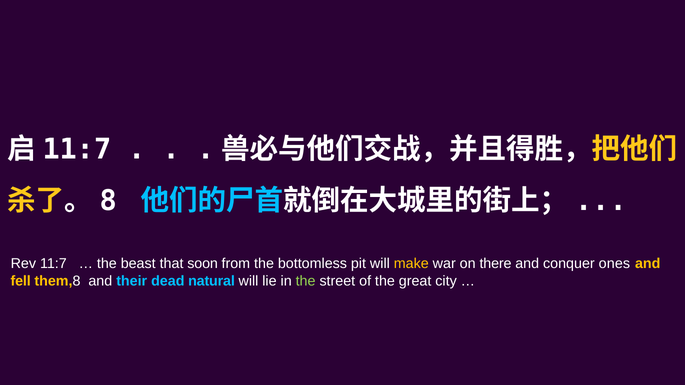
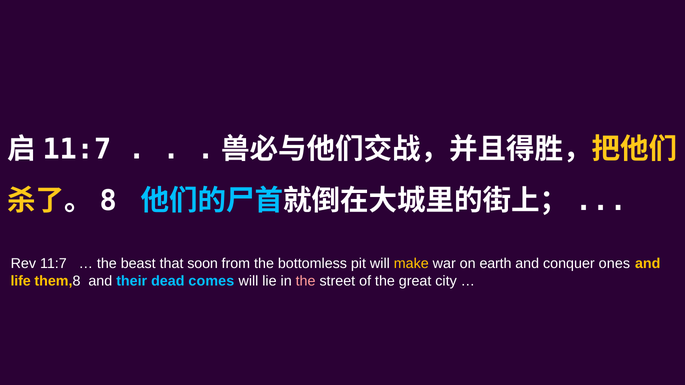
there: there -> earth (495, 264)
fell: fell -> life (21, 281)
natural: natural -> comes (211, 281)
the colour: light green -> pink (306, 281)
